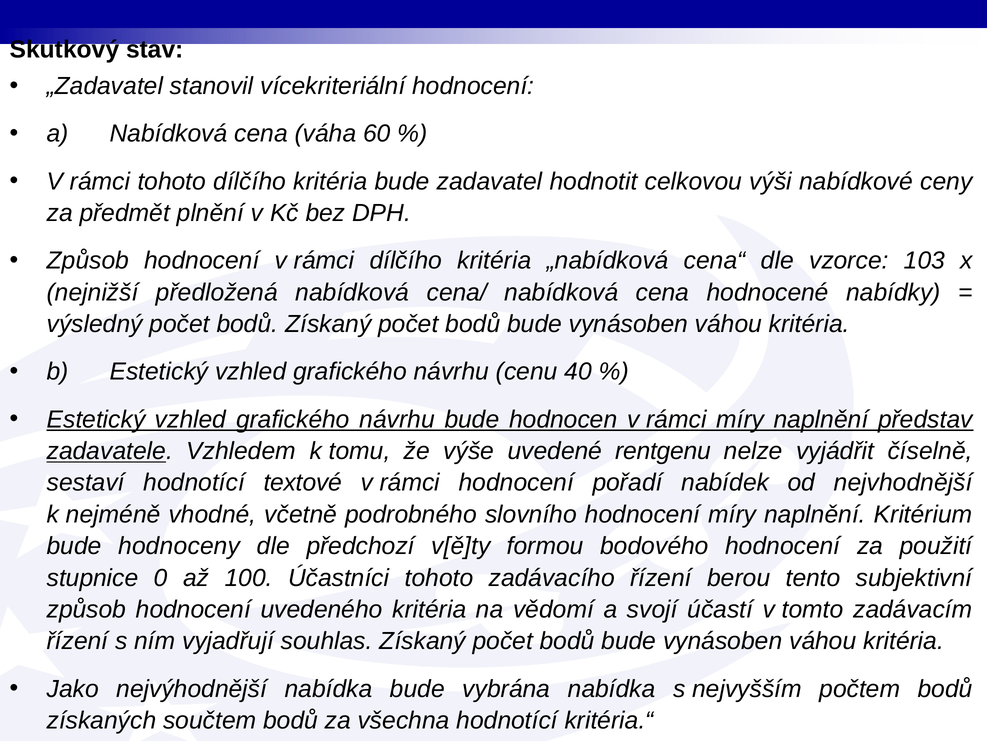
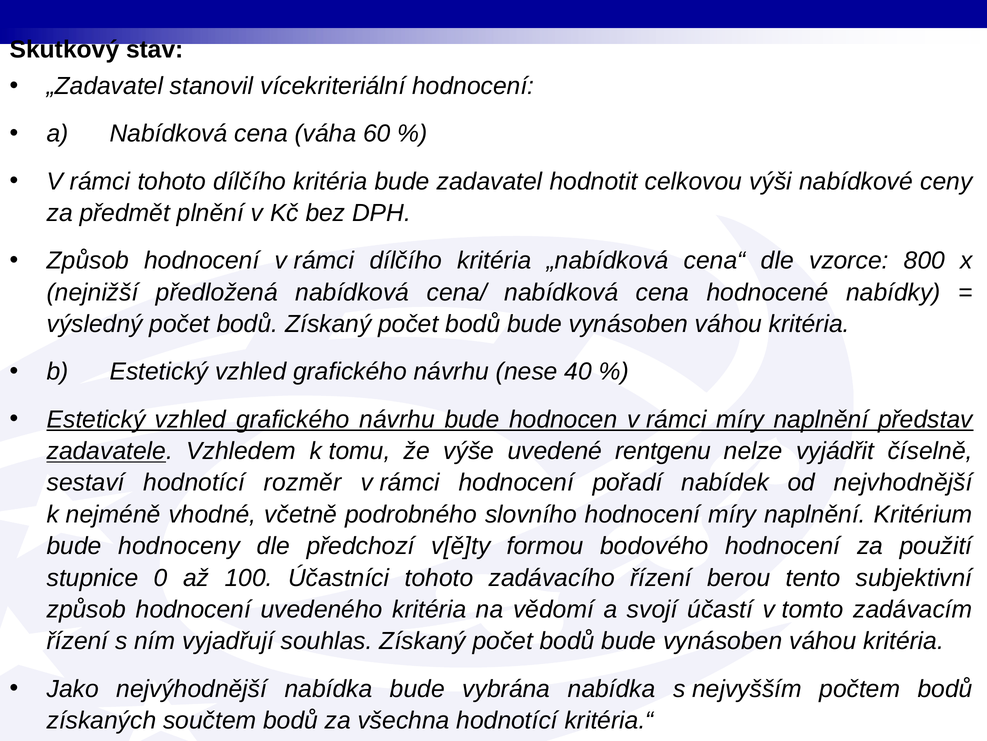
103: 103 -> 800 (924, 260)
cenu: cenu -> nese (527, 371)
textové: textové -> rozměr (303, 482)
